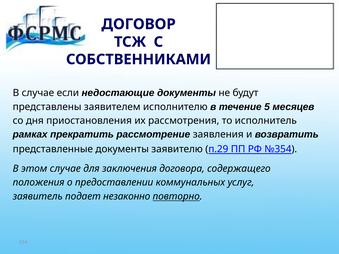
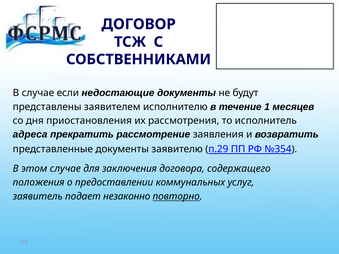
5: 5 -> 1 (267, 107)
рамках: рамках -> адреса (30, 135)
